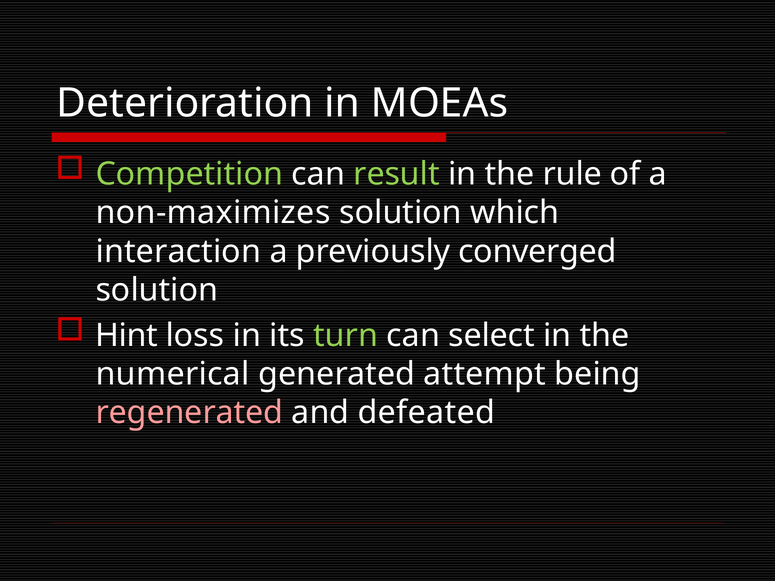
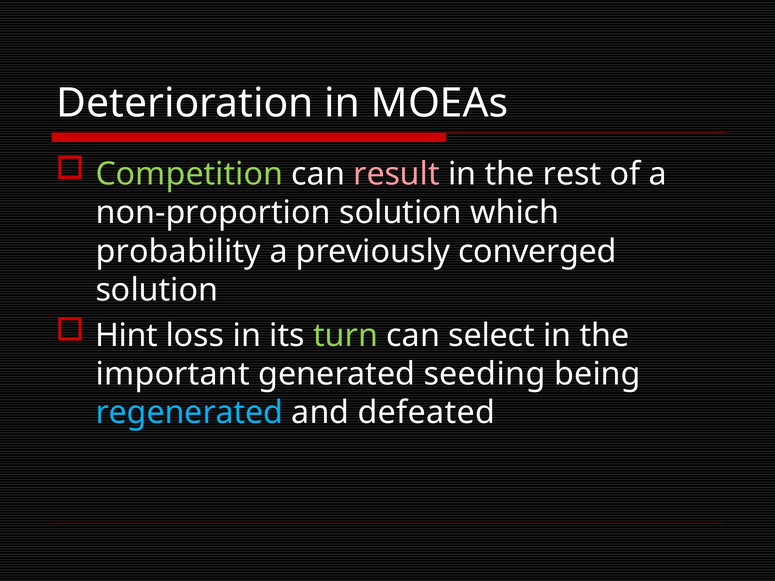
result colour: light green -> pink (397, 174)
rule: rule -> rest (572, 174)
non-maximizes: non-maximizes -> non-proportion (213, 213)
interaction: interaction -> probability (178, 252)
numerical: numerical -> important (173, 374)
attempt: attempt -> seeding (485, 374)
regenerated colour: pink -> light blue (189, 413)
